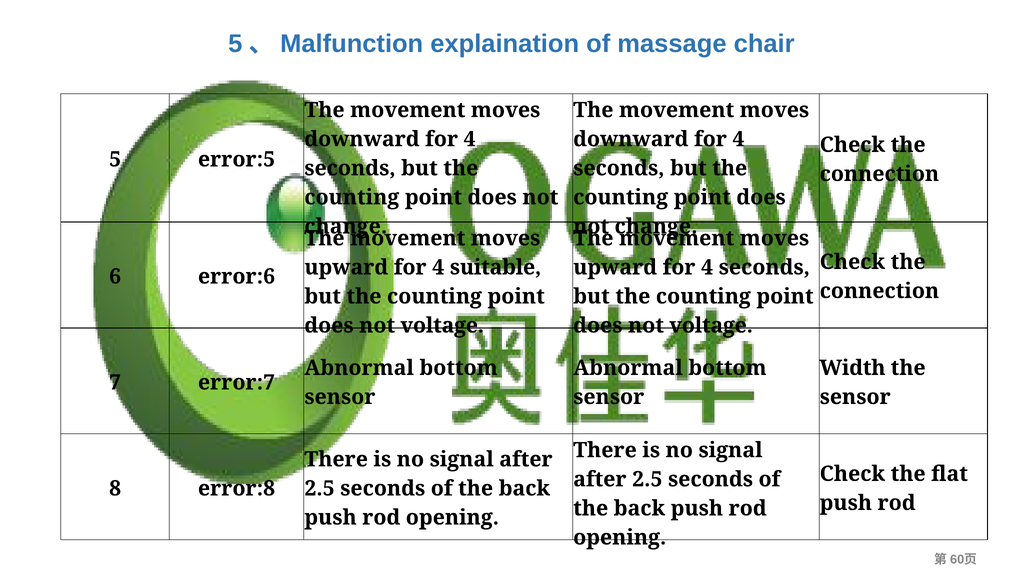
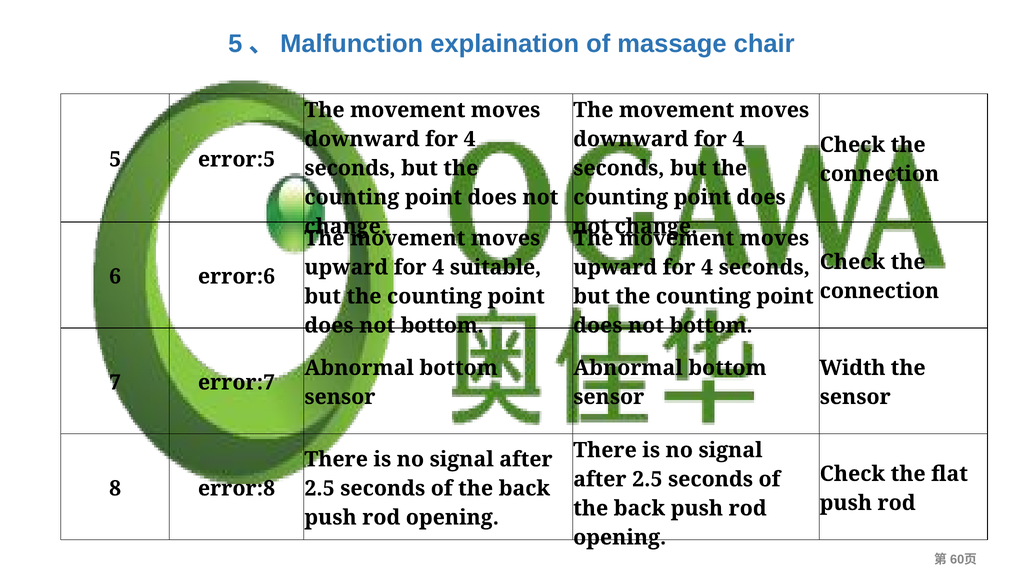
voltage: voltage -> bottom (442, 326)
voltage: voltage -> bottom (711, 326)
